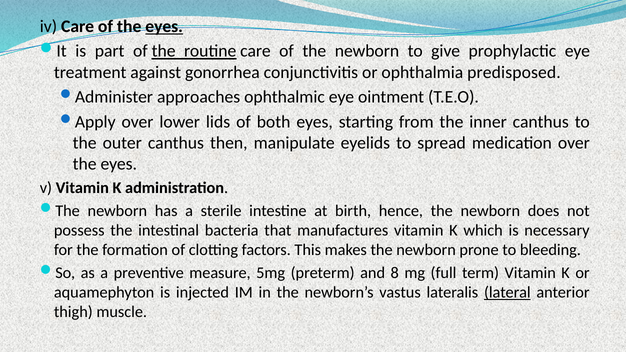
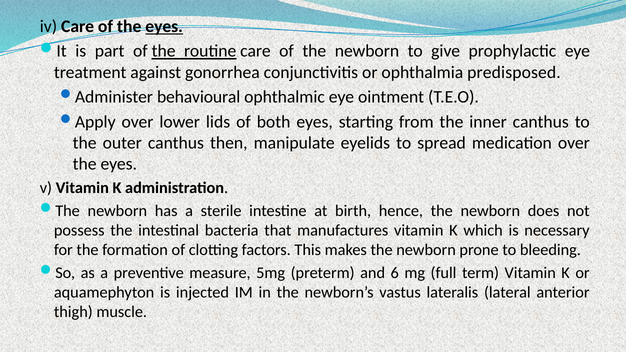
approaches: approaches -> behavioural (199, 97)
8: 8 -> 6 (395, 273)
lateral underline: present -> none (507, 292)
